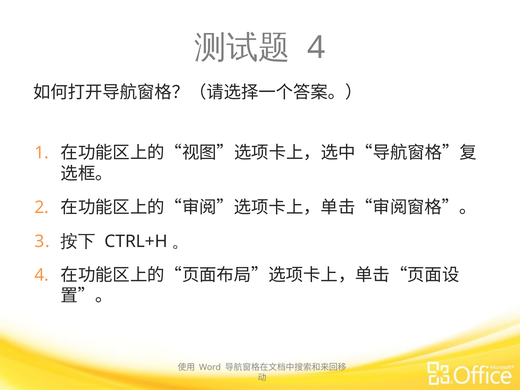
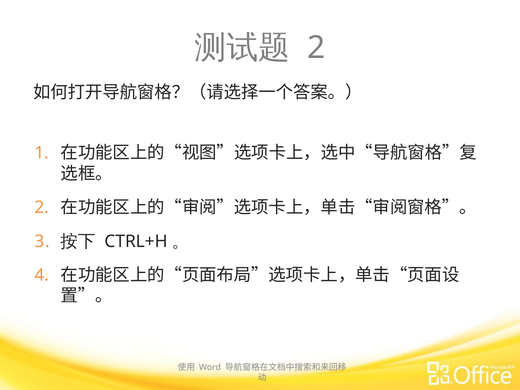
4: 4 -> 2 (316, 48)
